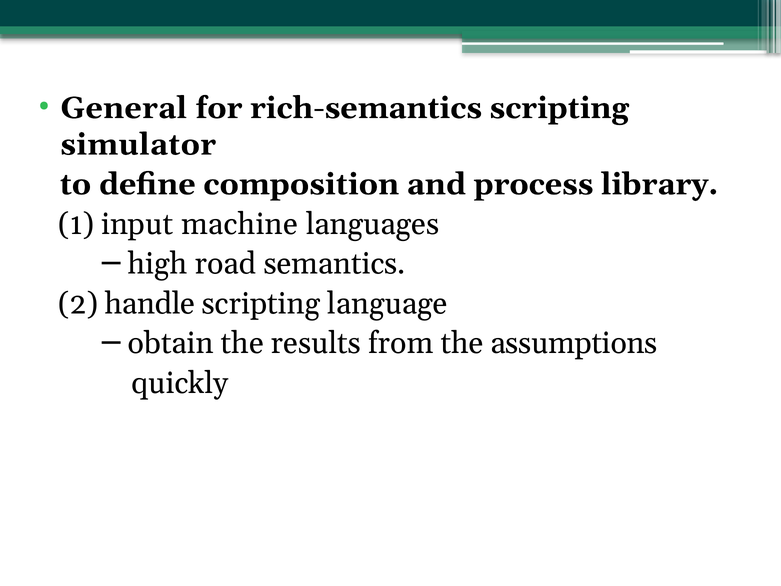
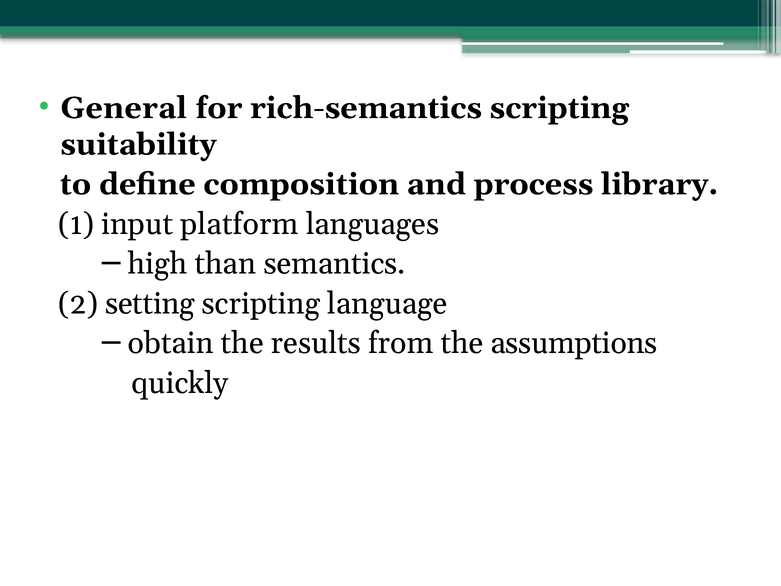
simulator: simulator -> suitability (138, 144)
machine: machine -> platform (240, 224)
road: road -> than (225, 264)
handle: handle -> setting (150, 303)
